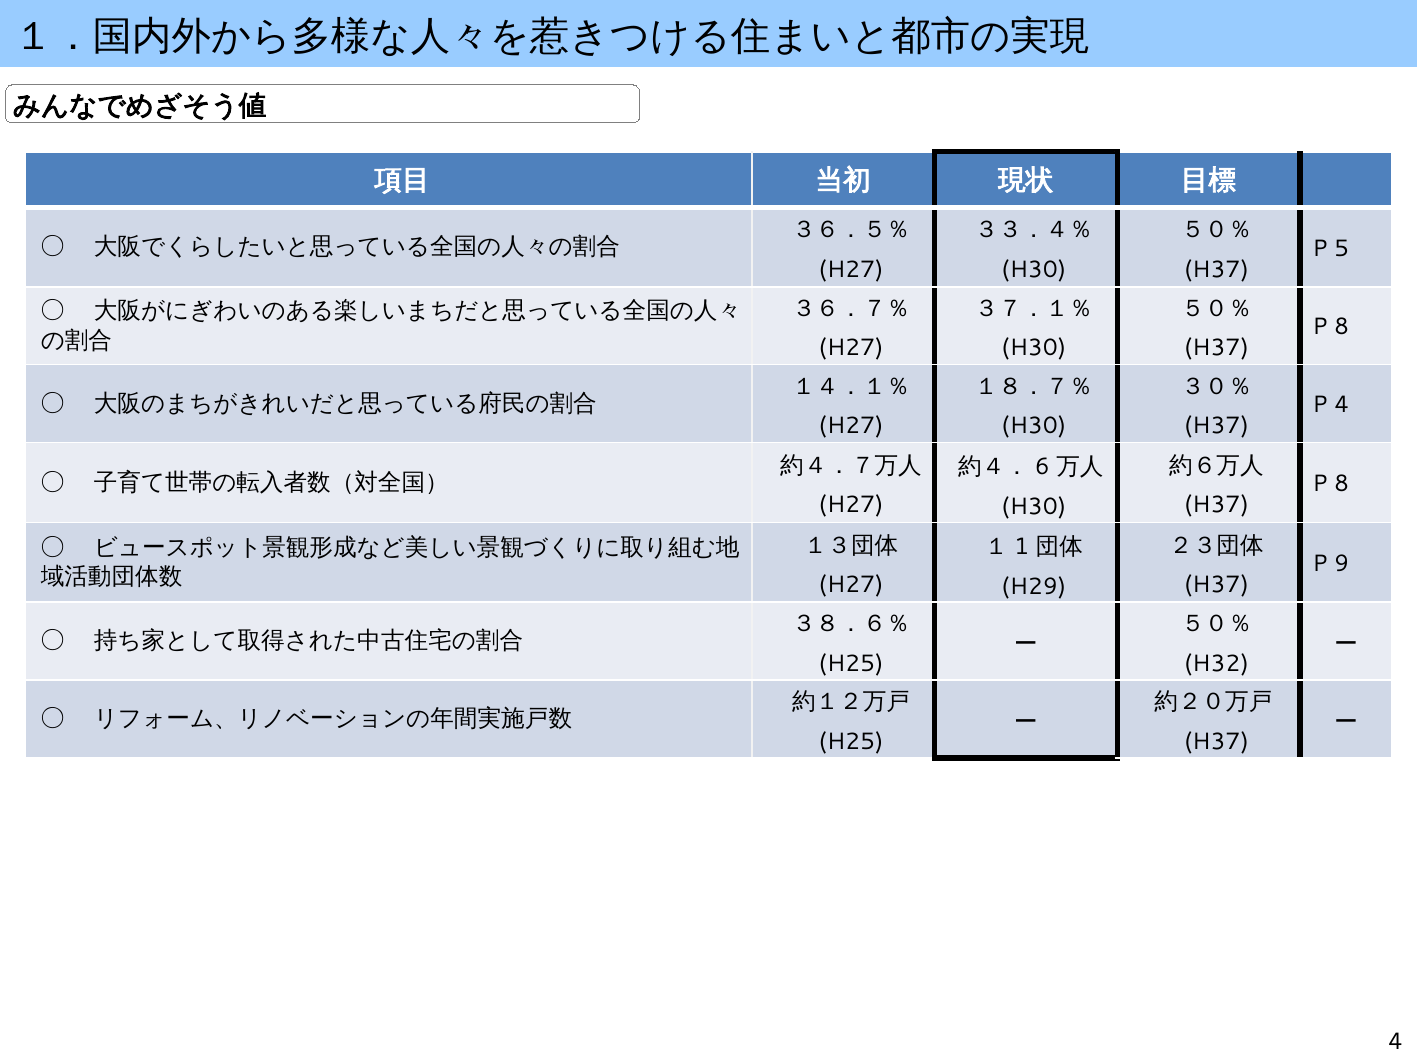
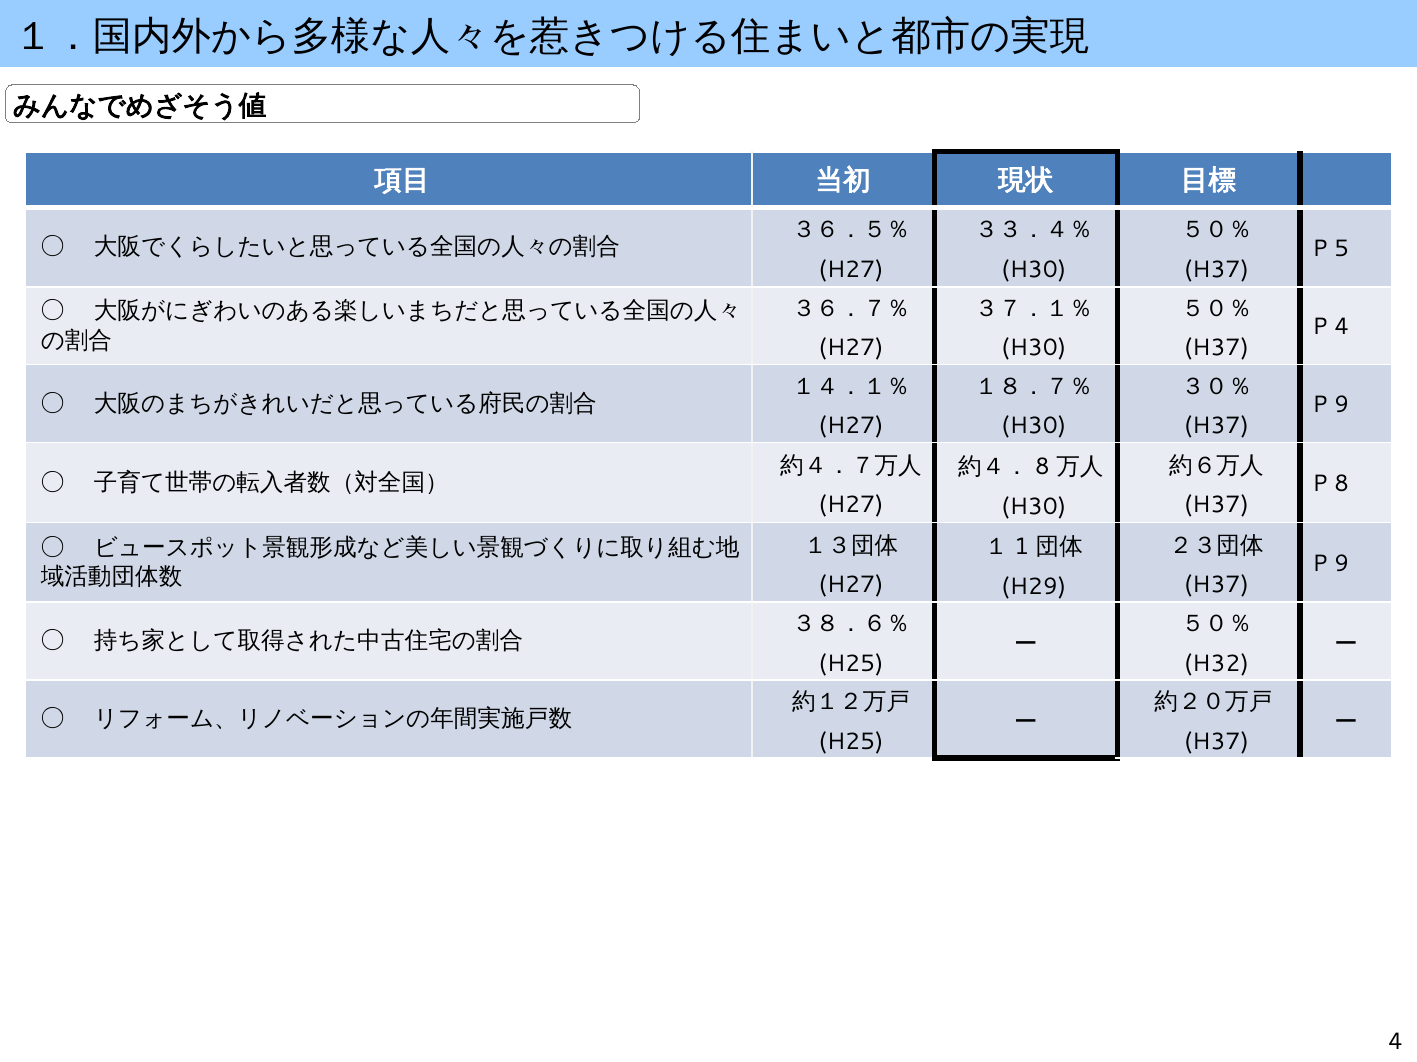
8: 8 -> 4 (1342, 327)
4: 4 -> 9 (1342, 405)
6: 6 -> 8 (1042, 467)
